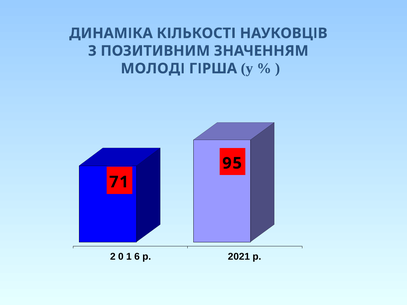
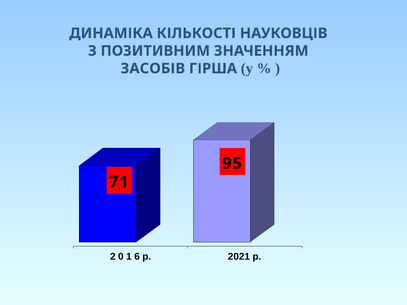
МОЛОДІ: МОЛОДІ -> ЗАСОБІВ (153, 69)
